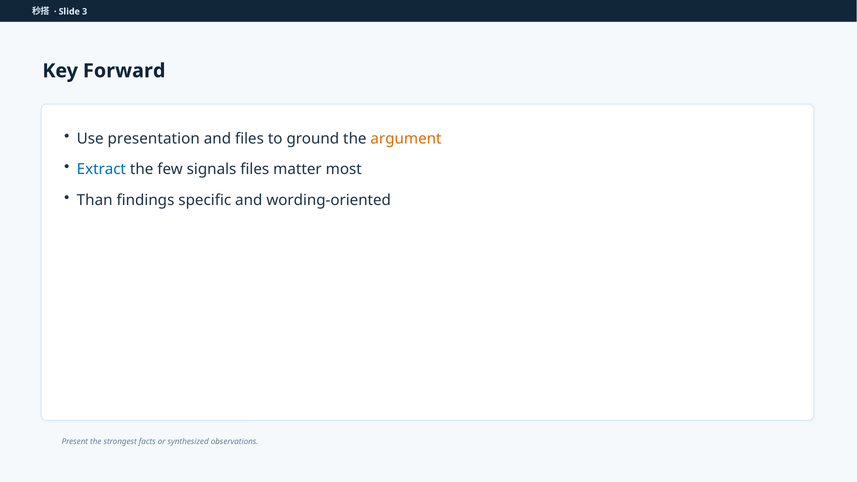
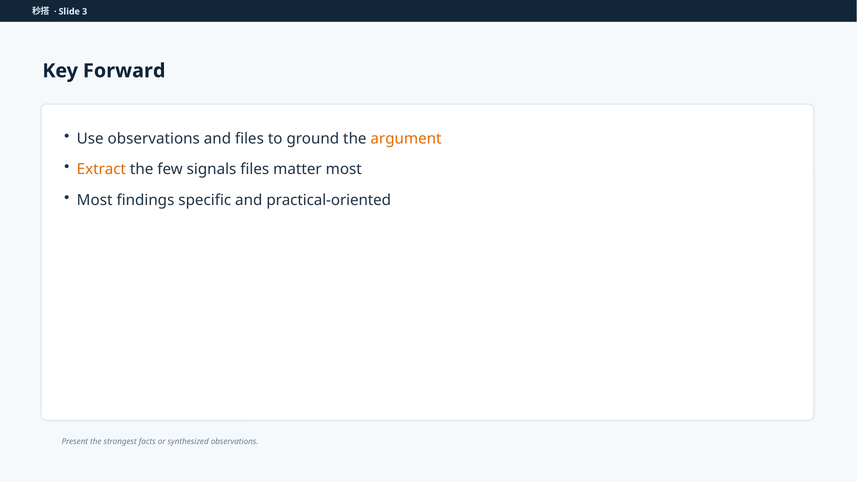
Use presentation: presentation -> observations (154, 139)
Extract colour: blue -> orange (101, 169)
Than: Than -> Most (95, 200)
wording-oriented: wording-oriented -> practical-oriented (329, 200)
